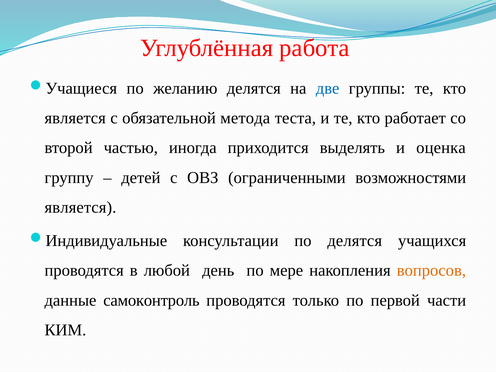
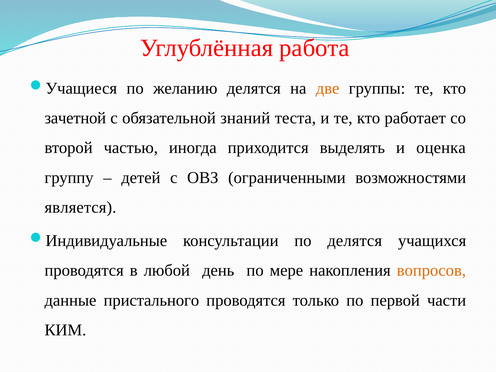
две colour: blue -> orange (328, 88)
является: является -> зачетной (75, 118)
метода: метода -> знаний (245, 118)
самоконтроль: самоконтроль -> пристального (151, 300)
